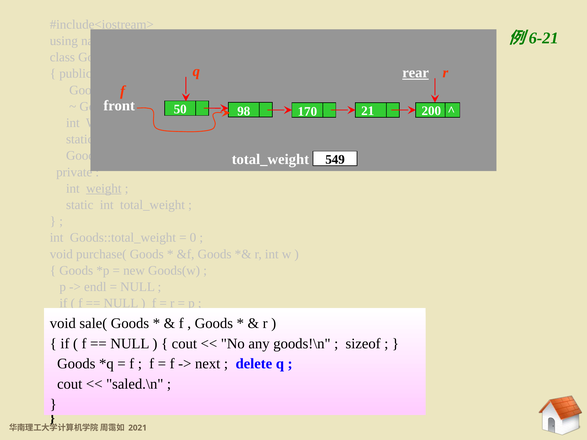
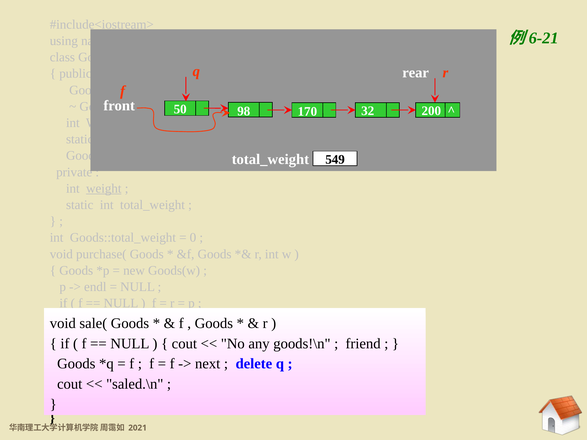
rear underline: present -> none (416, 73)
21: 21 -> 32 (368, 111)
sizeof: sizeof -> friend (363, 344)
